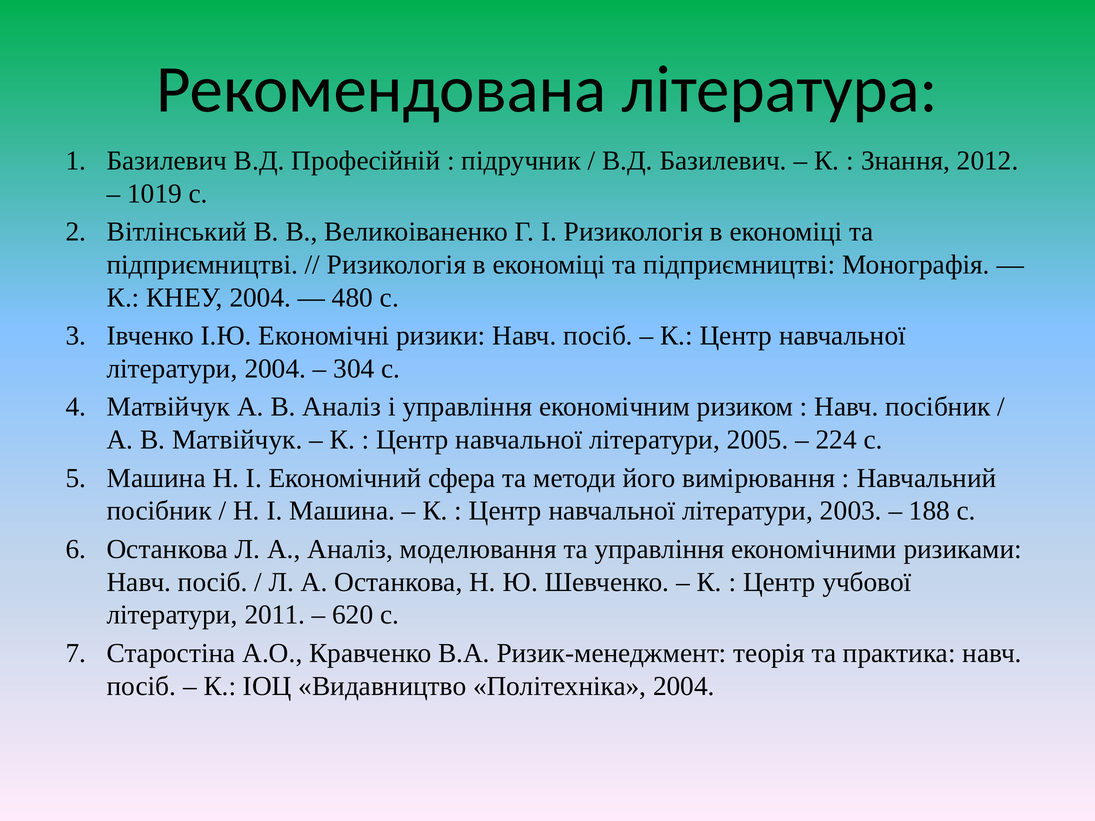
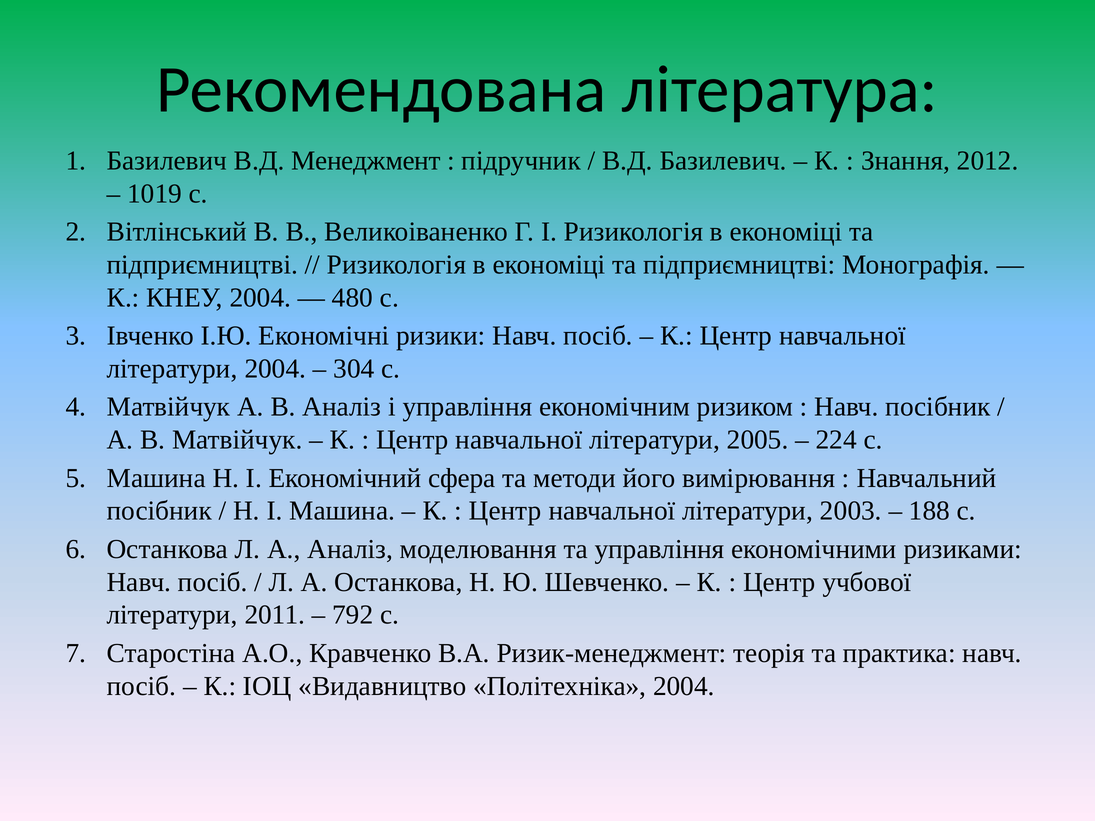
Професійній: Професійній -> Менеджмент (366, 161)
620: 620 -> 792 (353, 615)
